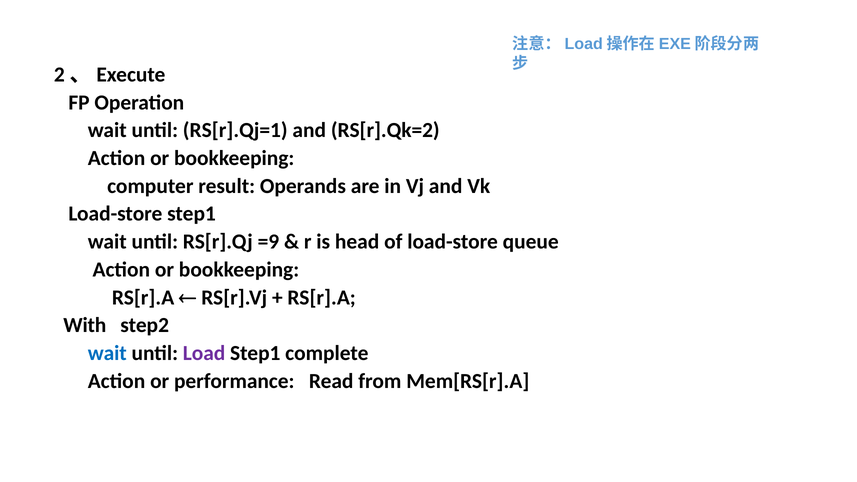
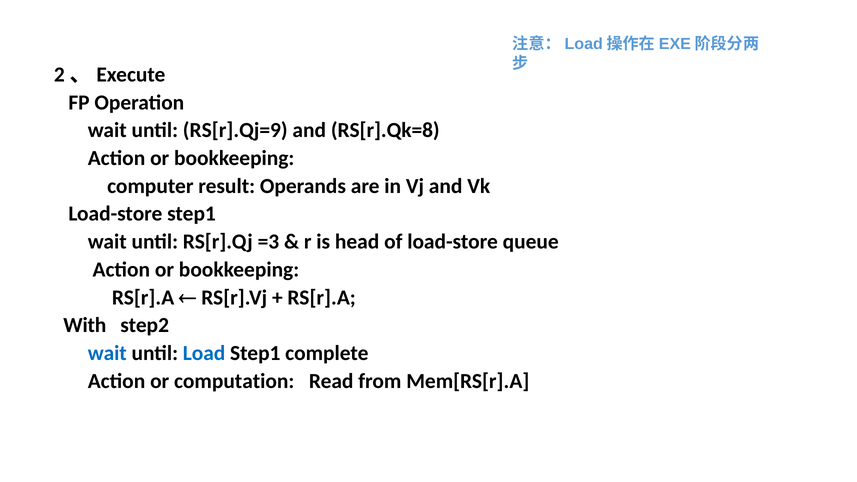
RS[r].Qj=1: RS[r].Qj=1 -> RS[r].Qj=9 (235, 130)
RS[r].Qk=2: RS[r].Qk=2 -> RS[r].Qk=8 (385, 130)
=9: =9 -> =3 (268, 242)
Load colour: purple -> blue (204, 353)
performance: performance -> computation (234, 381)
